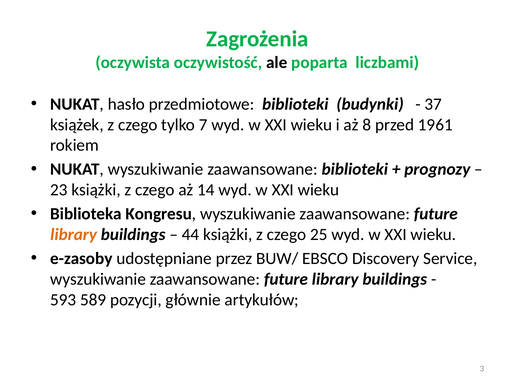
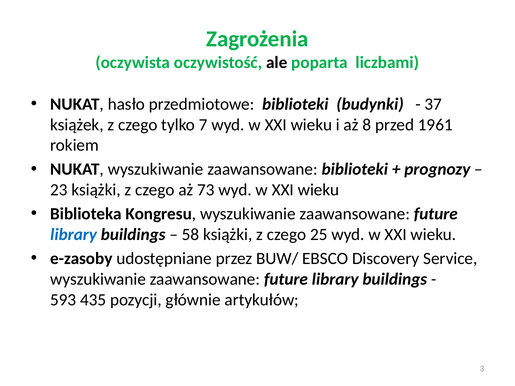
14: 14 -> 73 (206, 190)
library colour: orange -> blue (74, 235)
44: 44 -> 58 (191, 235)
589: 589 -> 435 (93, 300)
